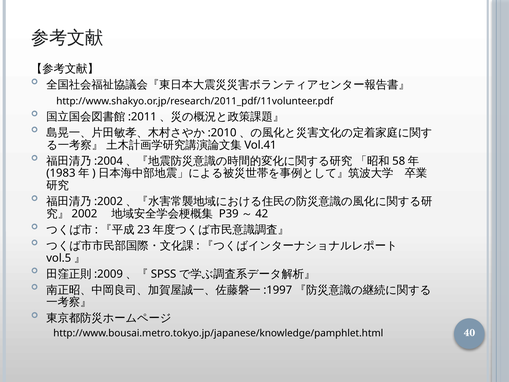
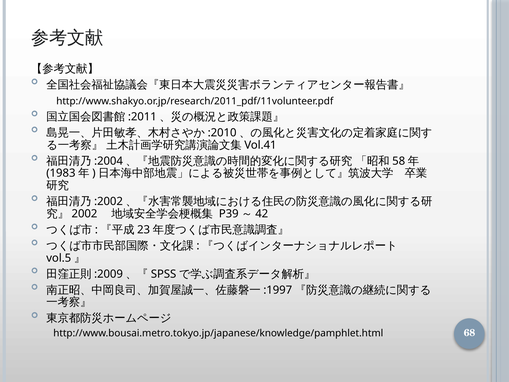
40: 40 -> 68 (469, 333)
